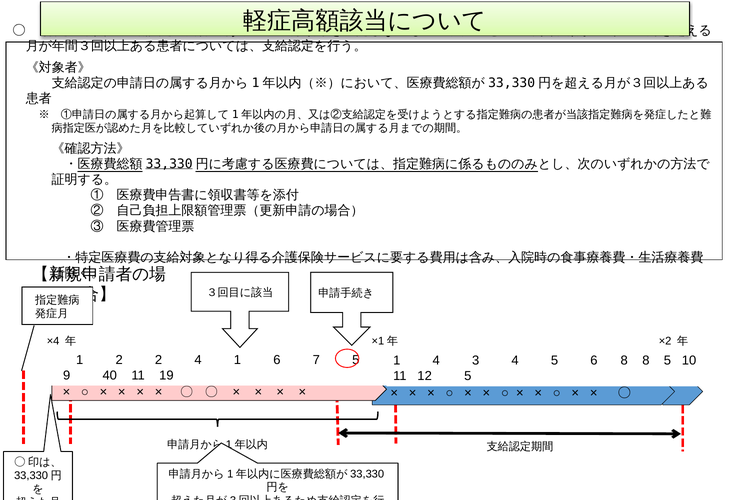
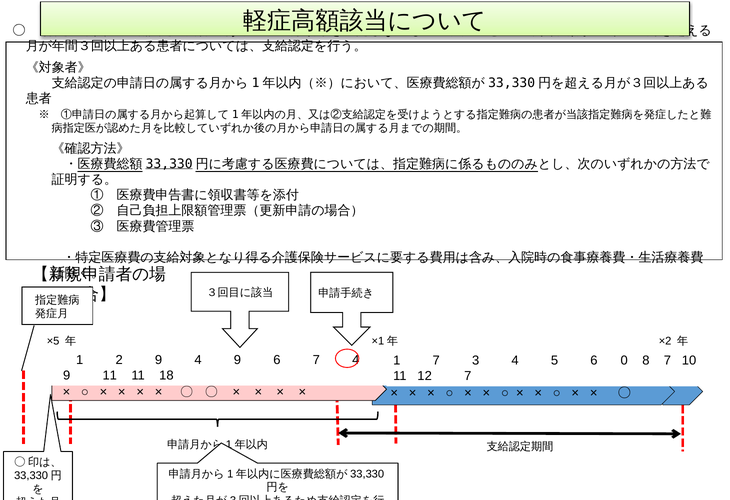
×4: ×4 -> ×5 (53, 341)
2 2: 2 -> 9 (159, 360)
1: 1 -> 9 (237, 360)
7 5: 5 -> 4 (356, 360)
1 4: 4 -> 7 (436, 361)
6 8: 8 -> 0 (624, 361)
8 5: 5 -> 7 (667, 361)
9 40: 40 -> 11 (110, 376)
19: 19 -> 18 (166, 376)
12 5: 5 -> 7 (468, 376)
